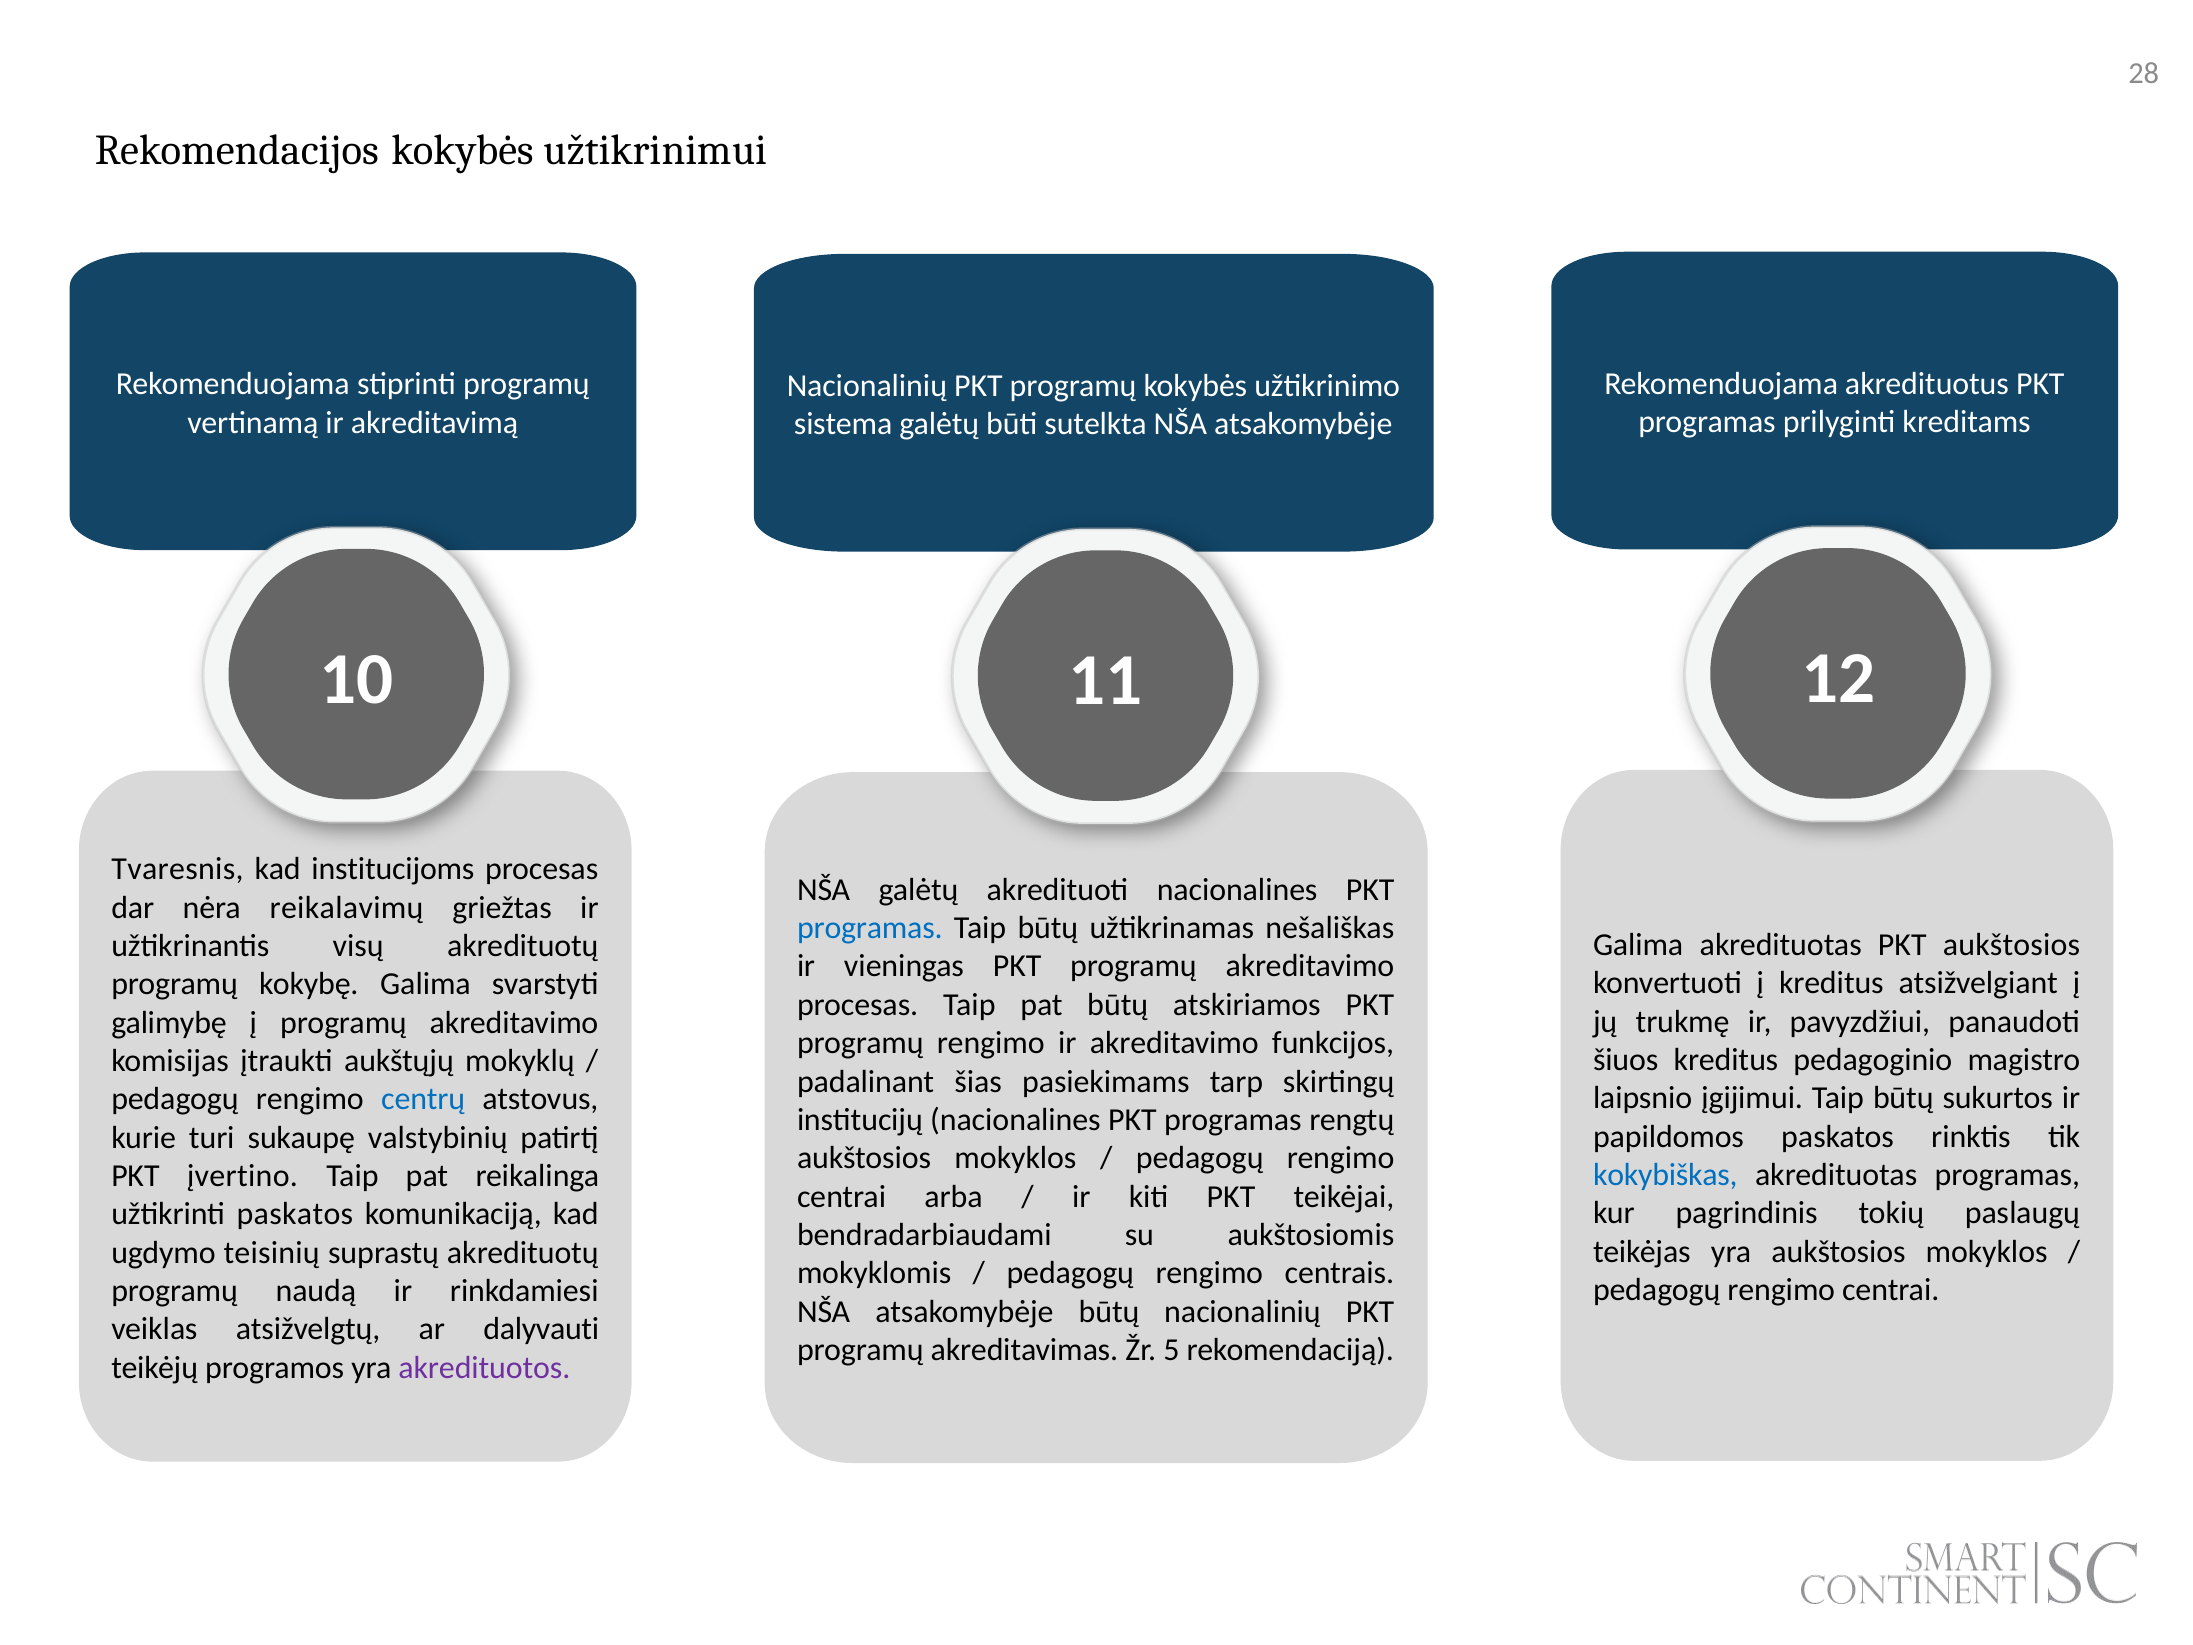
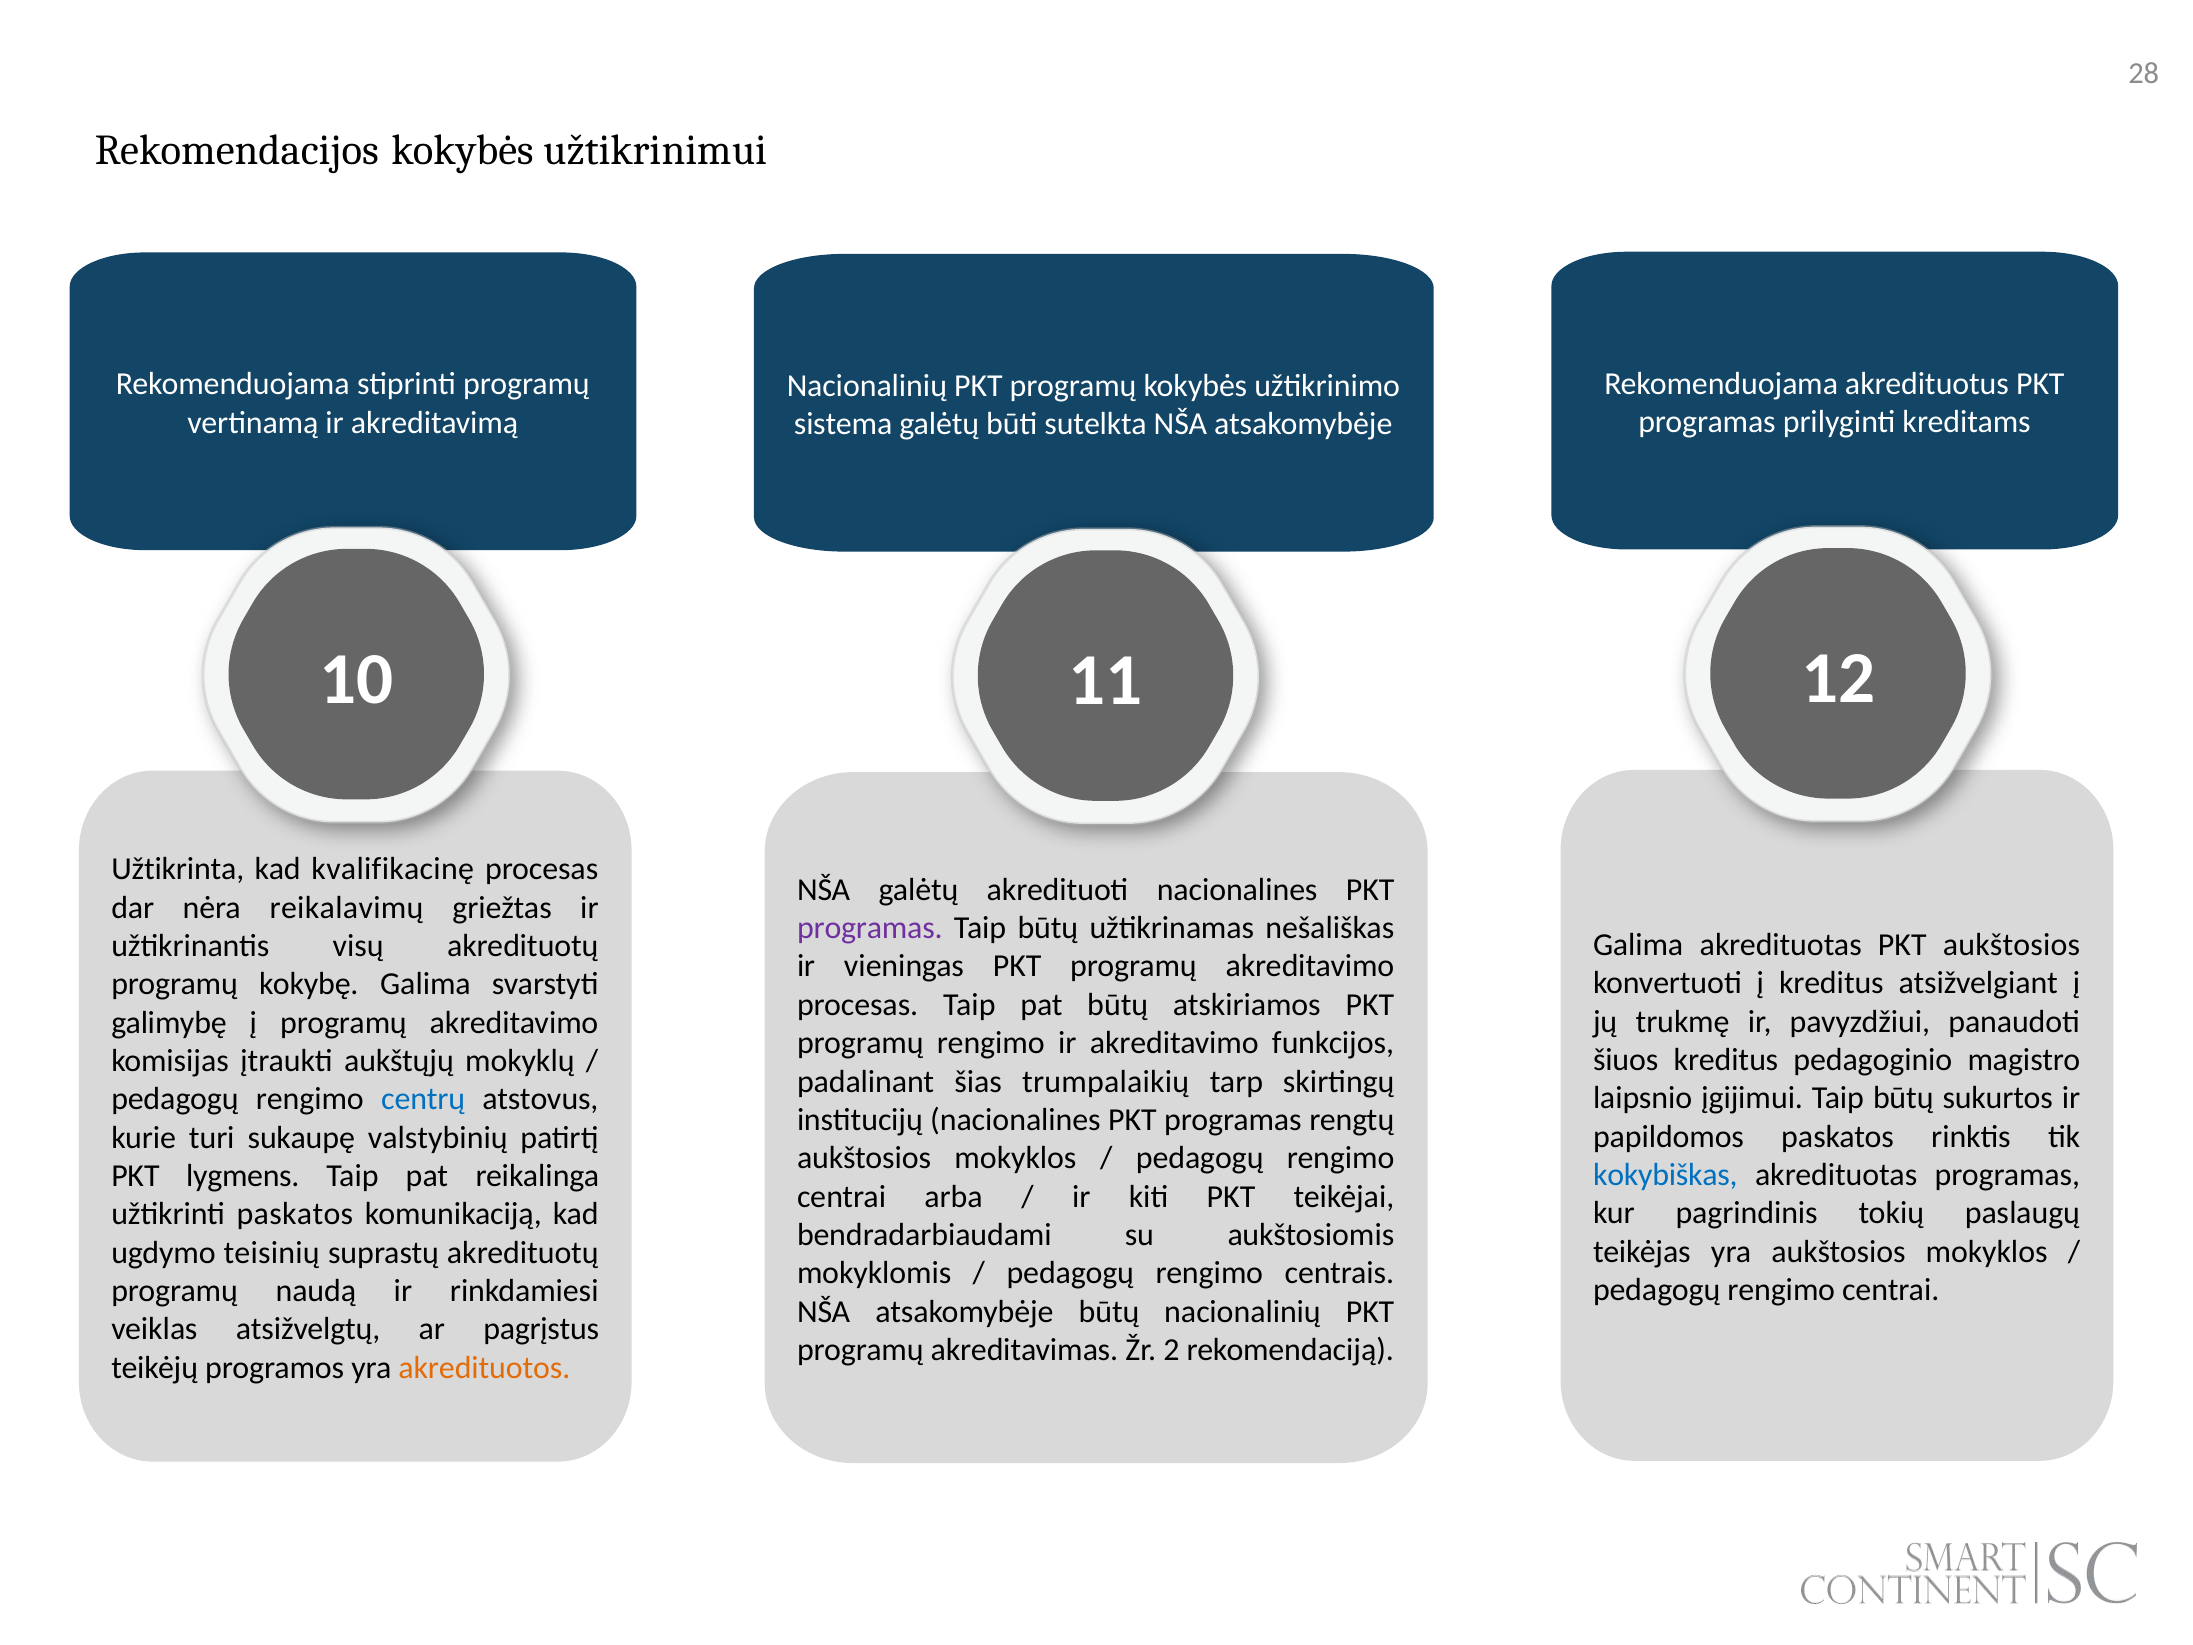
Tvaresnis: Tvaresnis -> Užtikrinta (178, 869)
institucijoms: institucijoms -> kvalifikacinę (393, 869)
programas colour: blue -> purple (870, 928)
pasiekimams: pasiekimams -> trumpalaikių (1106, 1081)
įvertino: įvertino -> lygmens (243, 1176)
dalyvauti: dalyvauti -> pagrįstus (541, 1329)
5: 5 -> 2 (1171, 1350)
akredituotos colour: purple -> orange (484, 1367)
